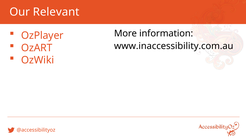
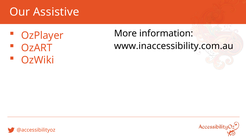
Relevant: Relevant -> Assistive (56, 12)
